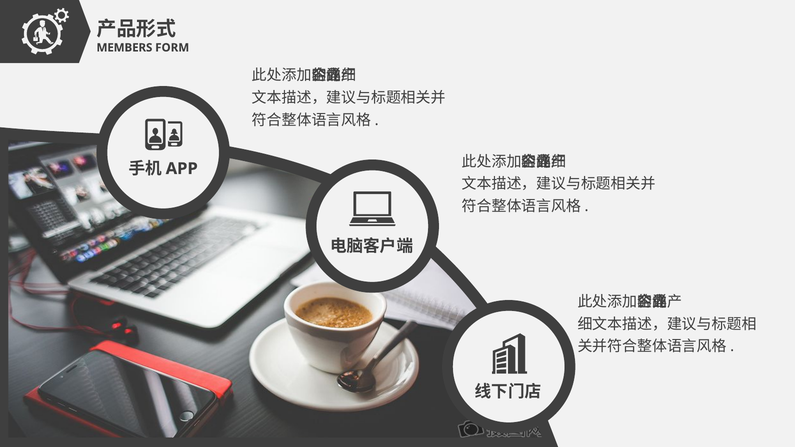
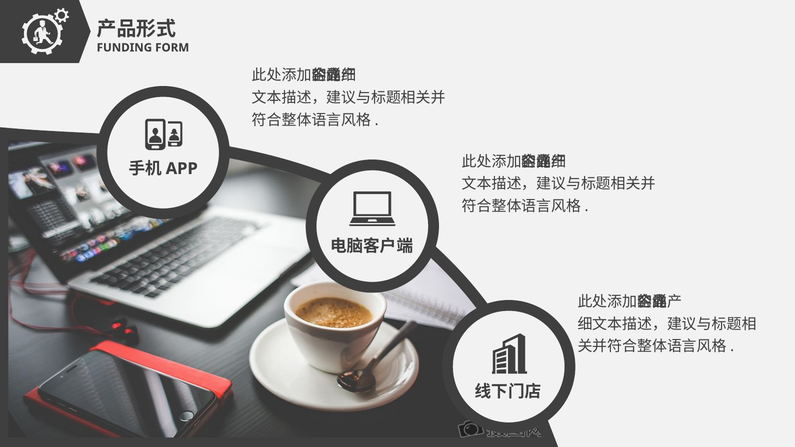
MEMBERS: MEMBERS -> FUNDING (124, 48)
